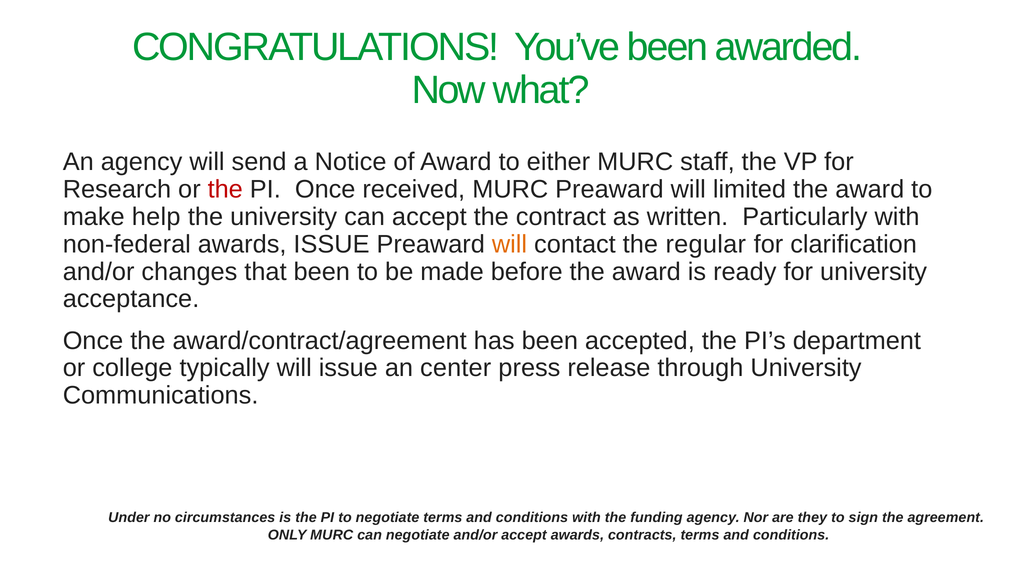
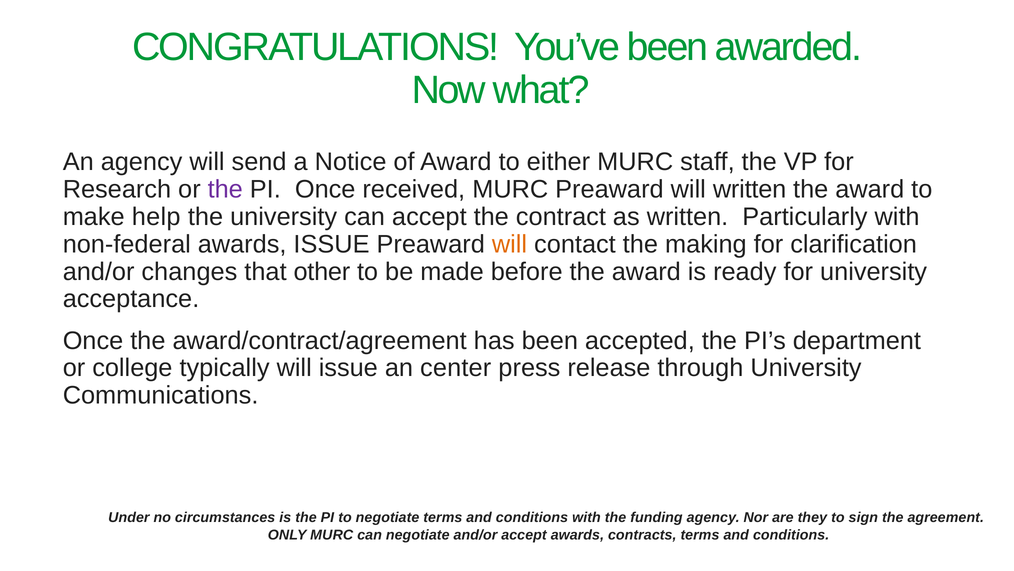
the colour: red -> purple (225, 189)
will limited: limited -> written (750, 189)
regular: regular -> making (706, 244)
that been: been -> other (322, 271)
